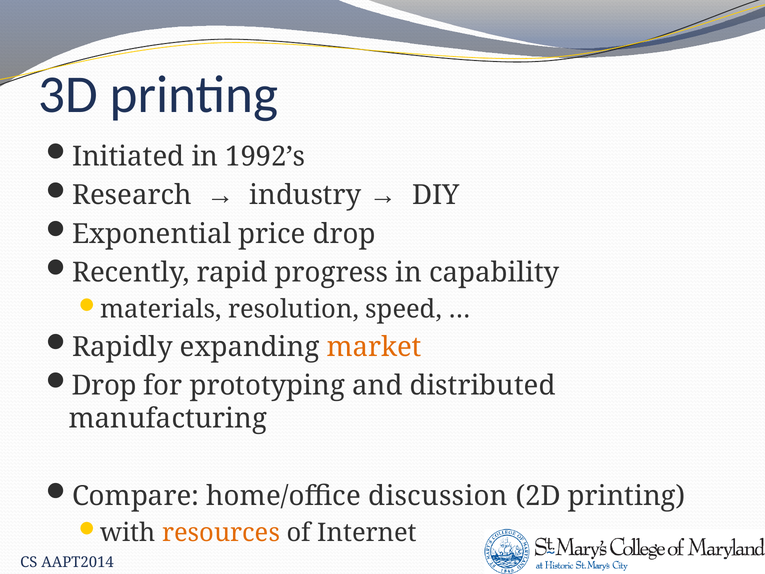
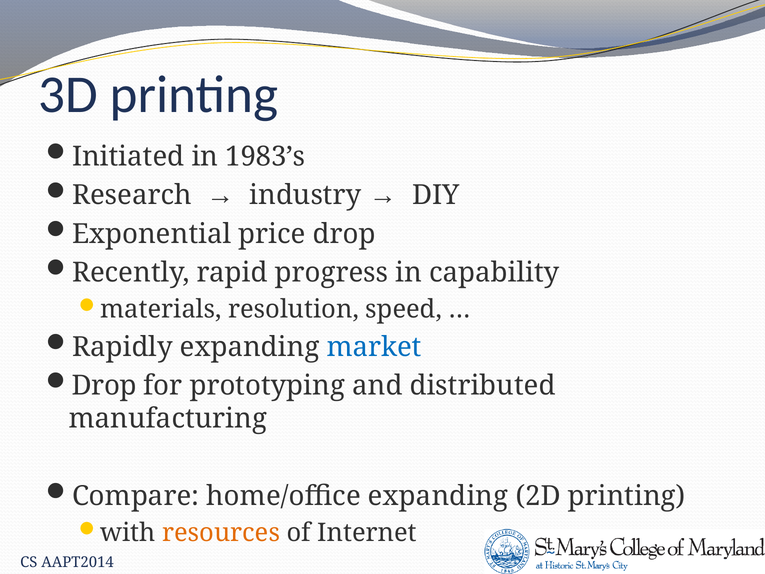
1992’s: 1992’s -> 1983’s (265, 157)
market colour: orange -> blue (374, 347)
home/office discussion: discussion -> expanding (438, 496)
